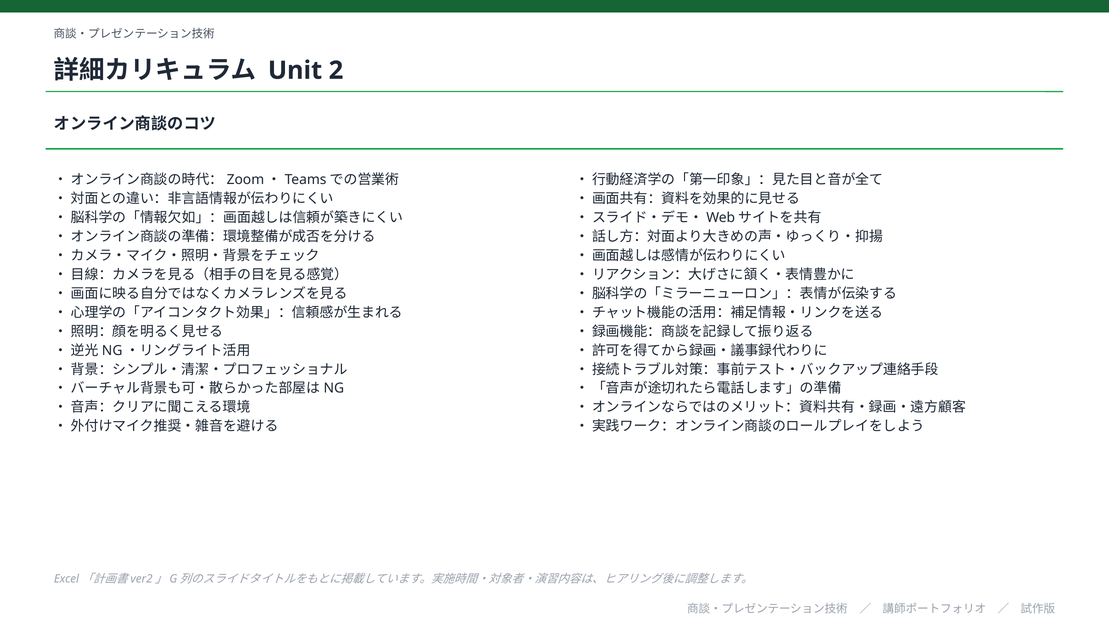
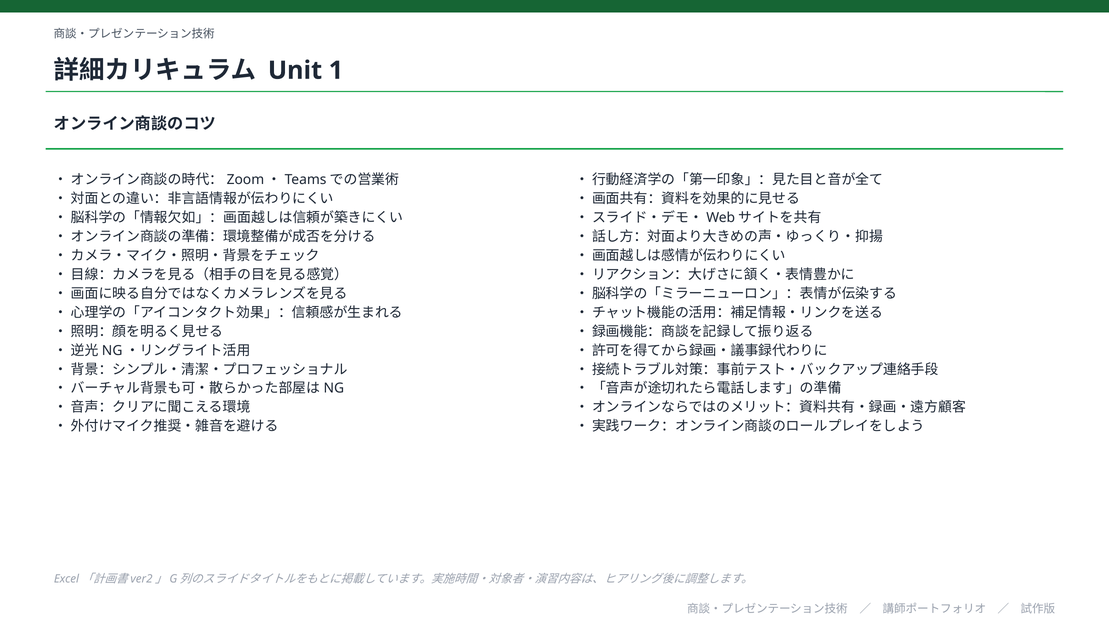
2: 2 -> 1 (336, 70)
